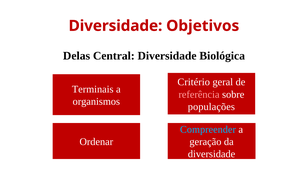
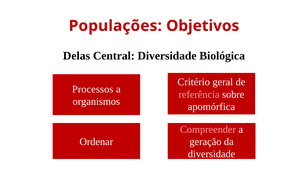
Diversidade: Diversidade -> Populações (115, 26)
Terminais: Terminais -> Processos (93, 89)
populações: populações -> apomórfica (211, 107)
Compreender colour: light blue -> pink (208, 130)
